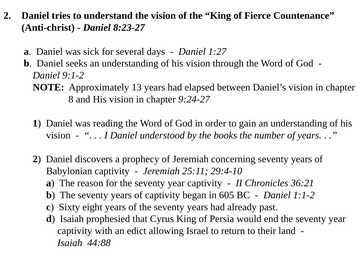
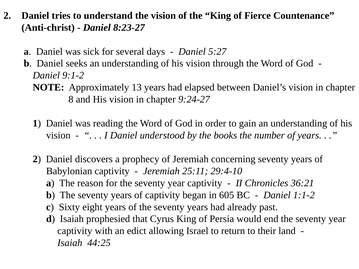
1:27: 1:27 -> 5:27 (217, 52)
44:88: 44:88 -> 44:25 (99, 243)
